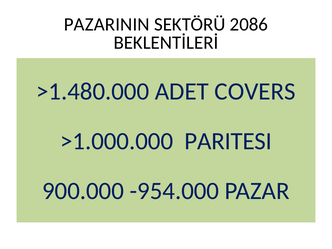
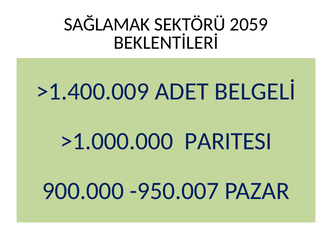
PAZARININ: PAZARININ -> SAĞLAMAK (107, 24)
2086: 2086 -> 2059 (249, 24)
>1.480.000: >1.480.000 -> >1.400.009 (93, 91)
COVERS: COVERS -> BELGELİ (255, 91)
-954.000: -954.000 -> -950.007 (174, 191)
